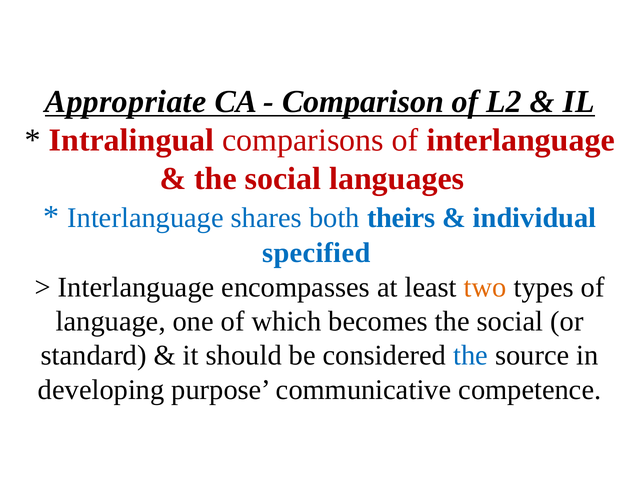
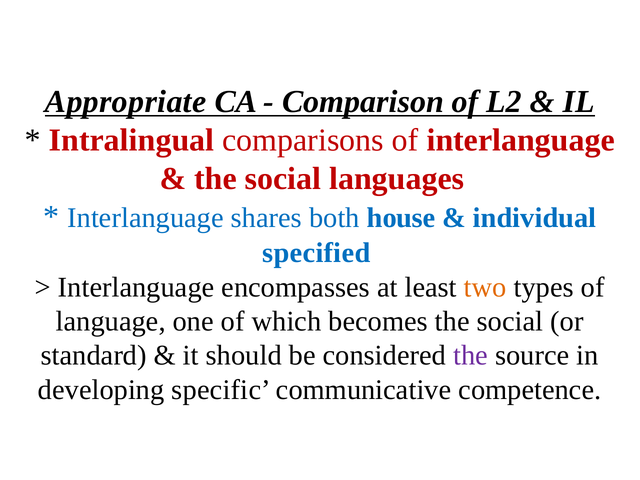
theirs: theirs -> house (401, 218)
the colour: blue -> purple (471, 355)
purpose: purpose -> specific (221, 390)
